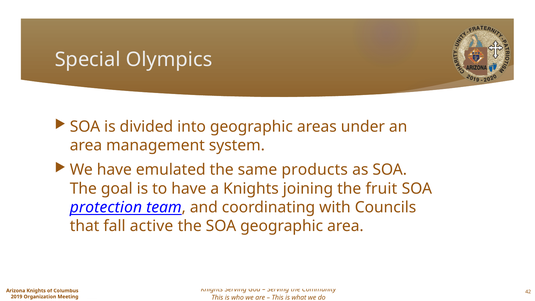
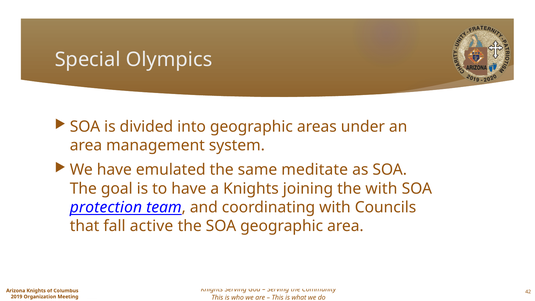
products: products -> meditate (315, 170)
the fruit: fruit -> with (381, 188)
